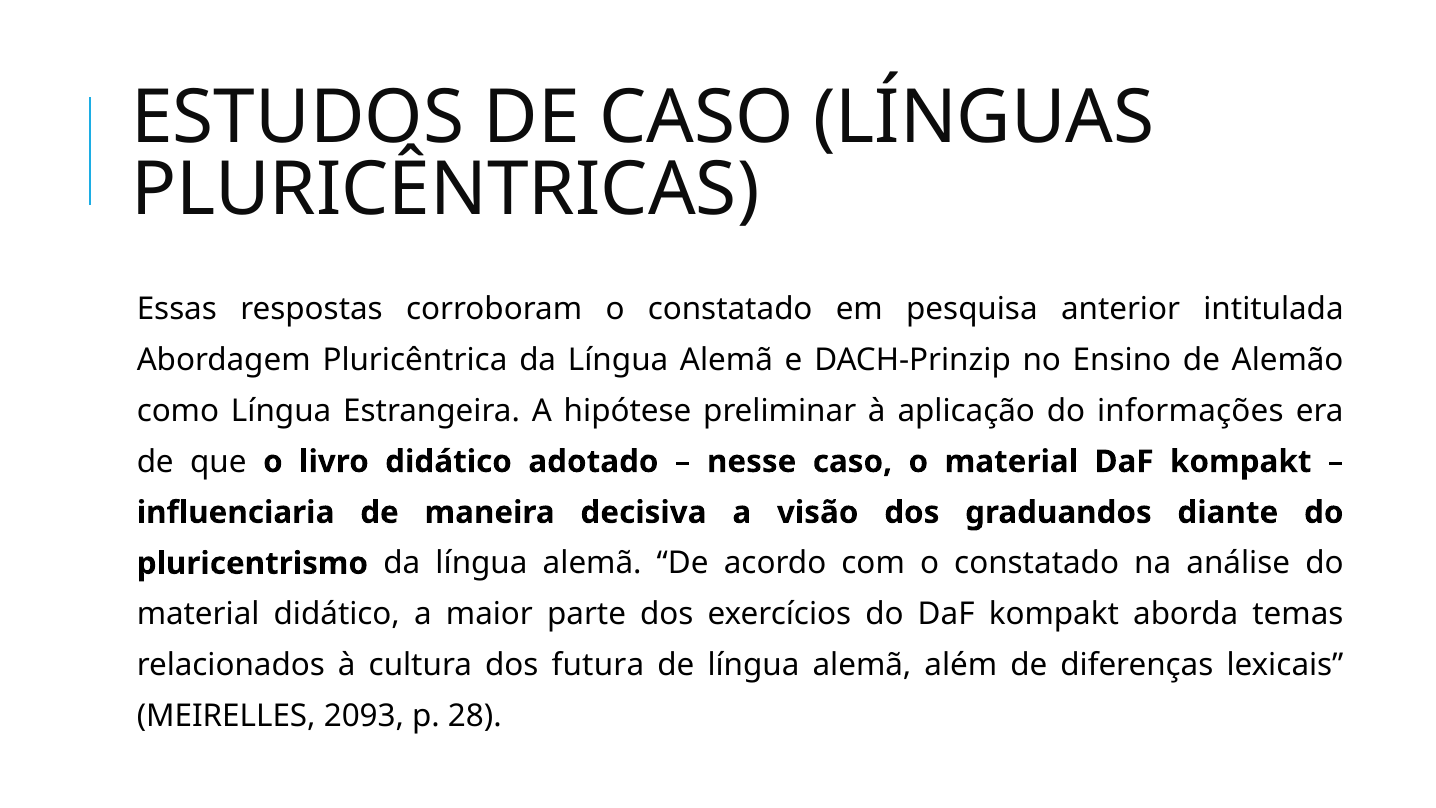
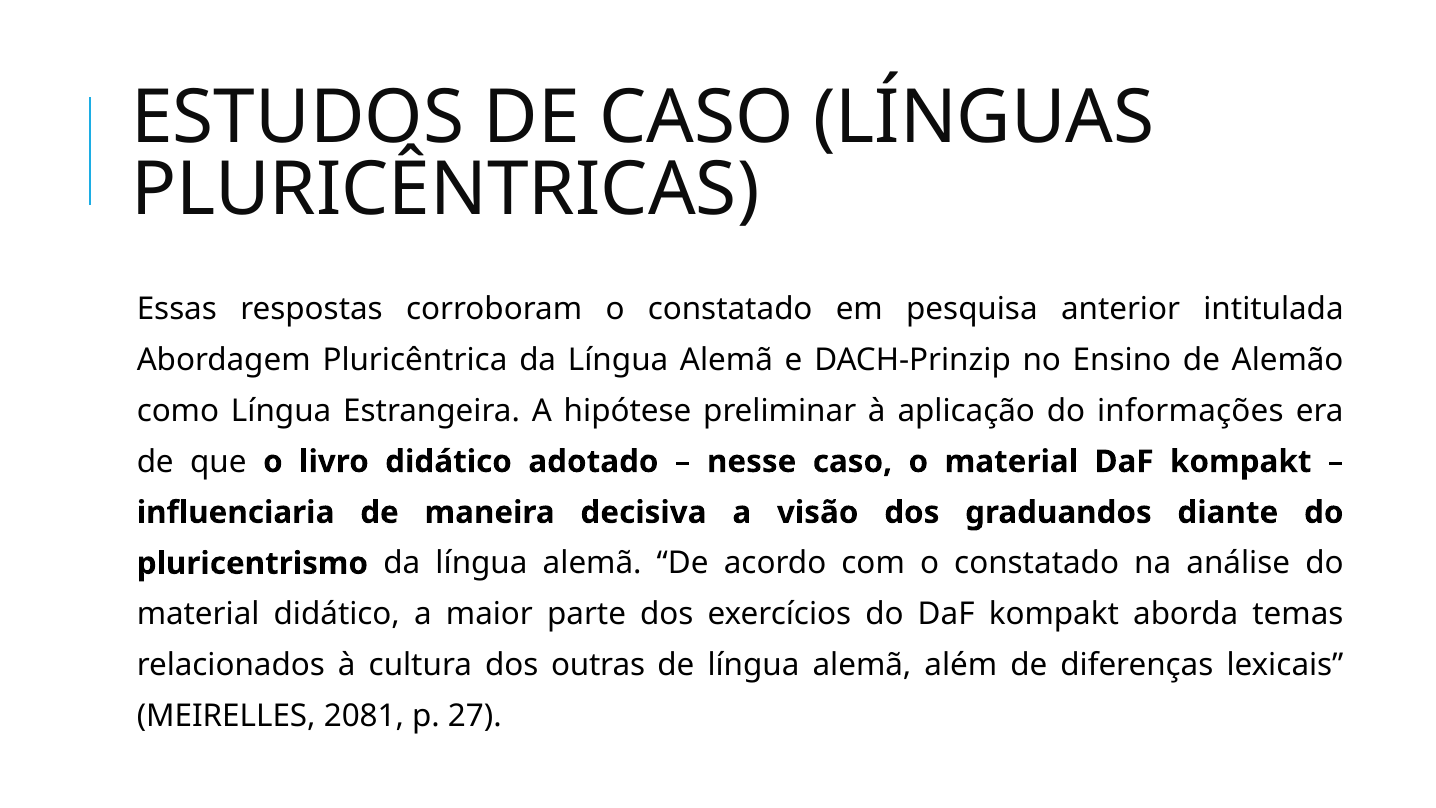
futura: futura -> outras (598, 665)
2093: 2093 -> 2081 (364, 716)
28: 28 -> 27 (475, 716)
